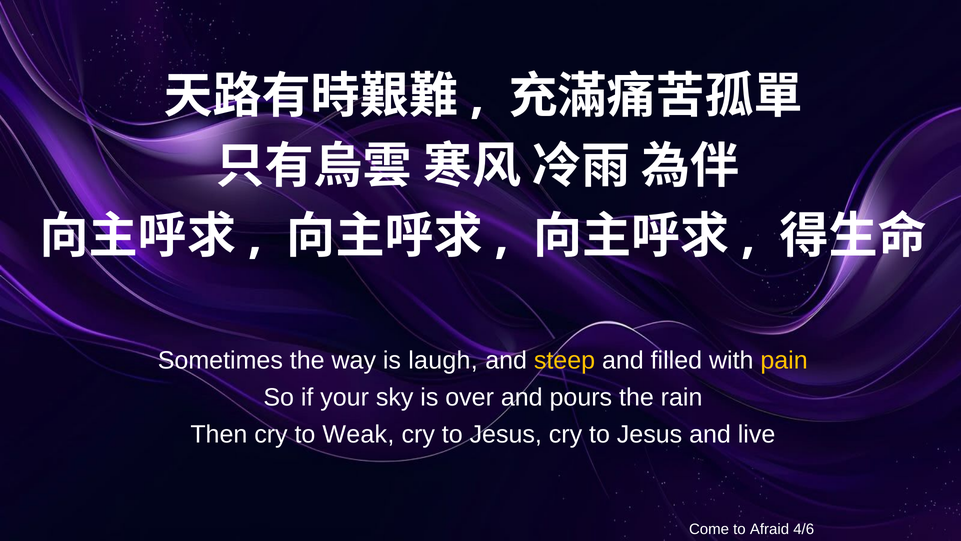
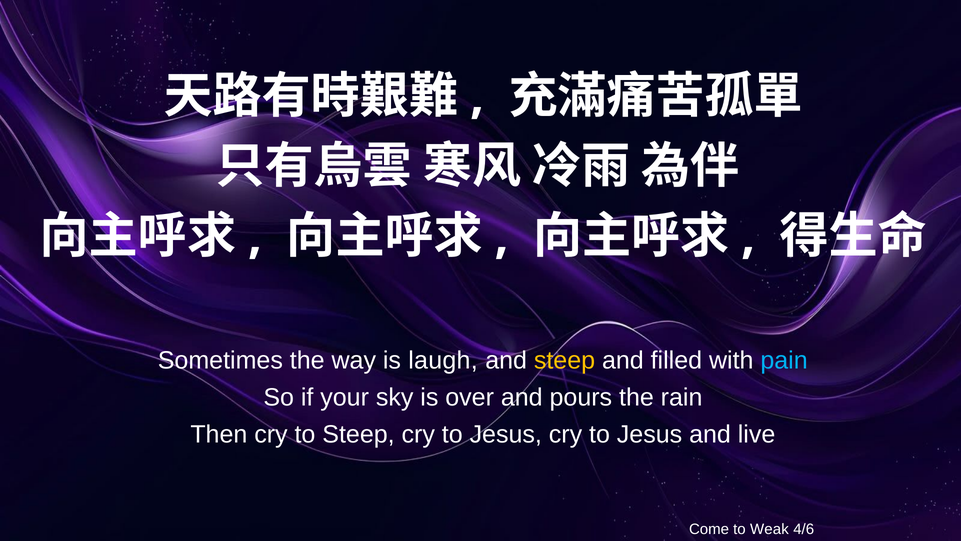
pain colour: yellow -> light blue (784, 360)
to Weak: Weak -> Steep (358, 434)
Afraid: Afraid -> Weak (769, 529)
